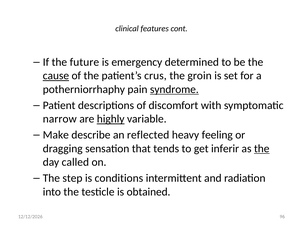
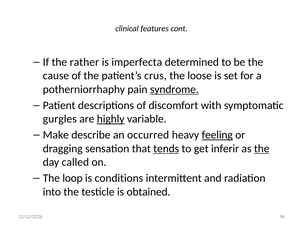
future: future -> rather (84, 62)
emergency: emergency -> imperfecta (137, 62)
cause underline: present -> none (56, 76)
groin: groin -> loose (200, 76)
narrow: narrow -> gurgles (60, 119)
reflected: reflected -> occurred (148, 135)
feeling underline: none -> present (217, 135)
tends underline: none -> present (166, 149)
step: step -> loop (73, 178)
